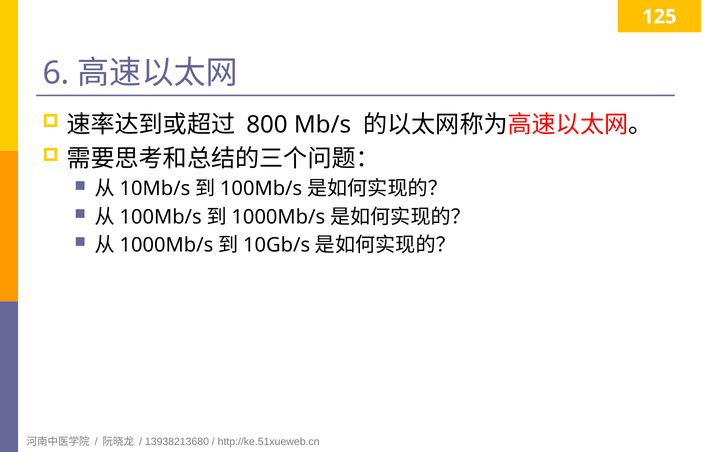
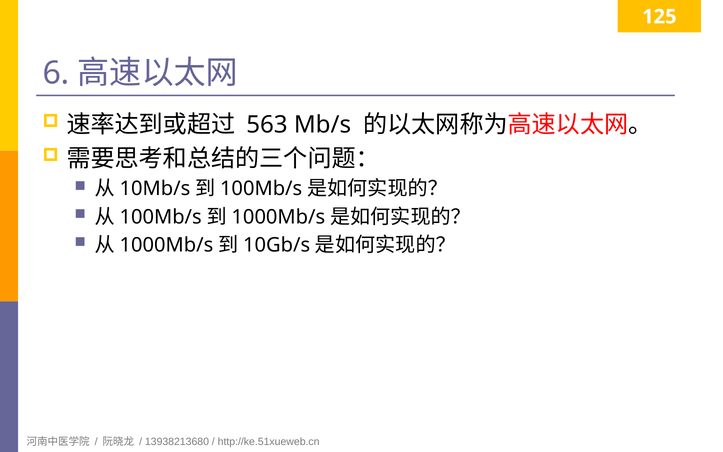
800: 800 -> 563 (267, 125)
